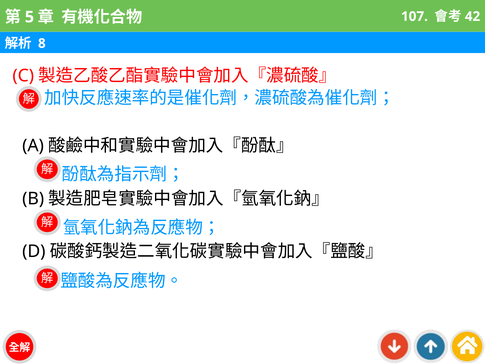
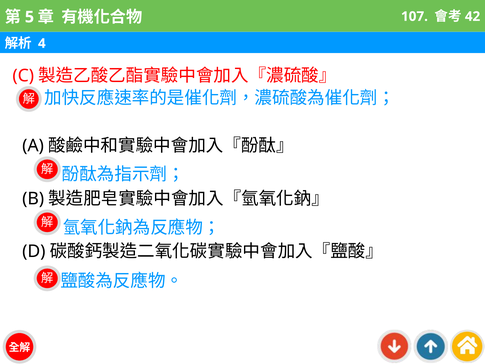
8: 8 -> 4 (42, 43)
